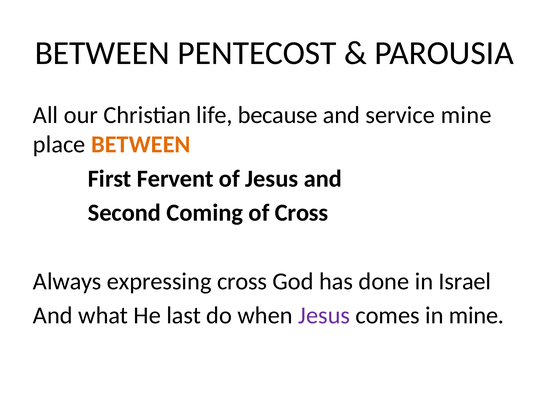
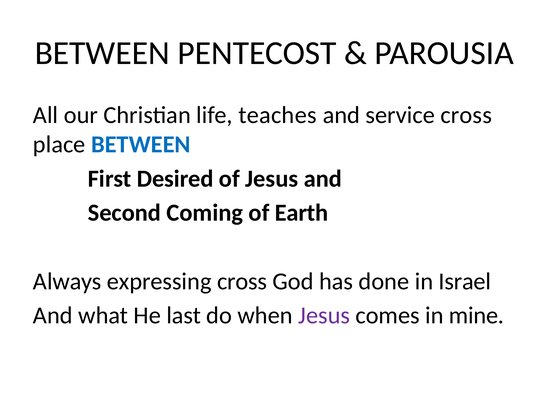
because: because -> teaches (278, 115)
service mine: mine -> cross (466, 115)
BETWEEN colour: orange -> blue (141, 144)
Fervent: Fervent -> Desired (175, 179)
of Cross: Cross -> Earth (302, 213)
